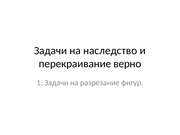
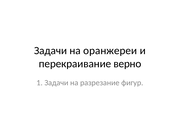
наследство: наследство -> оранжереи (110, 51)
